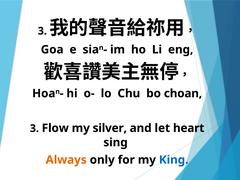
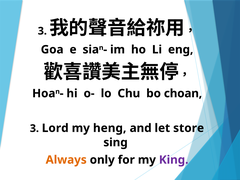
Flow: Flow -> Lord (55, 128)
silver: silver -> heng (110, 128)
heart: heart -> store (189, 128)
King colour: blue -> purple (174, 160)
